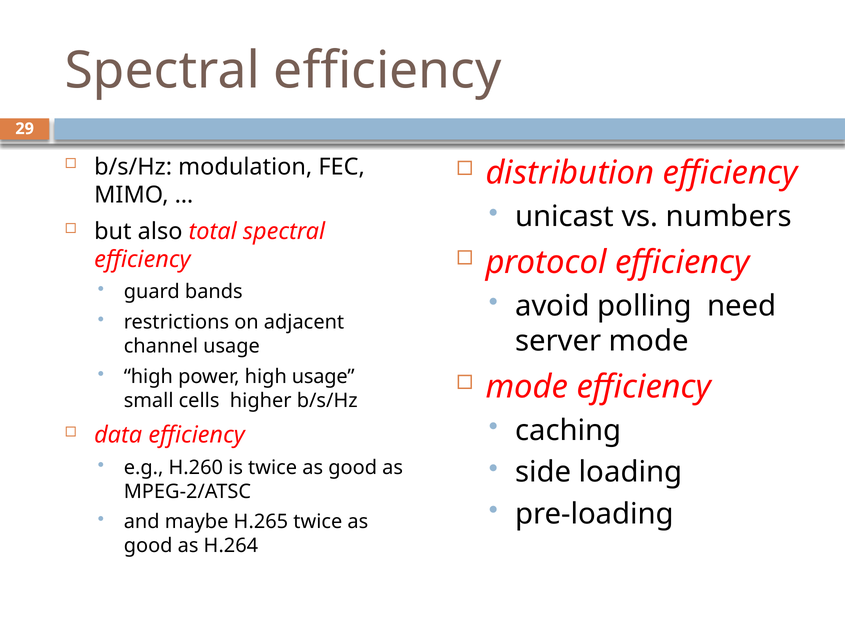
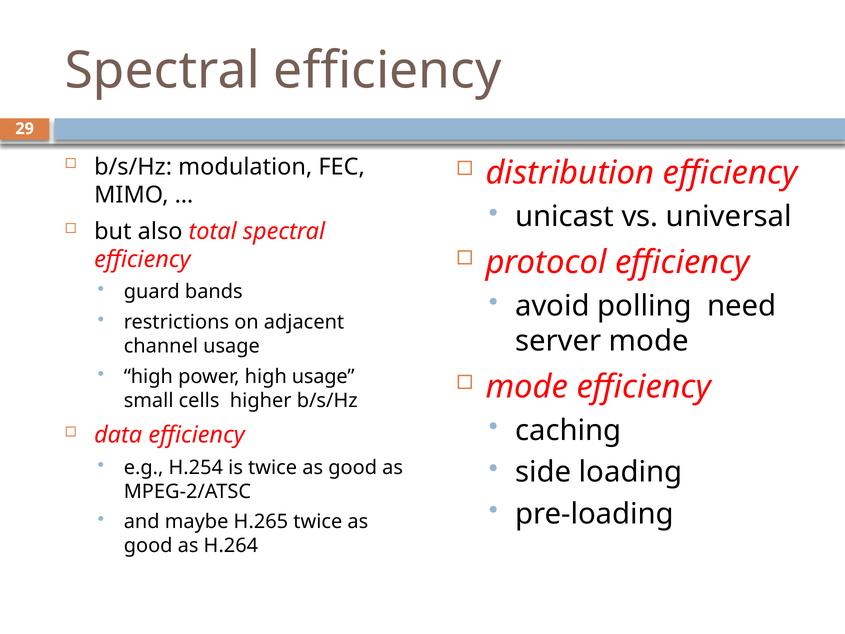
numbers: numbers -> universal (729, 217)
H.260: H.260 -> H.254 (196, 467)
